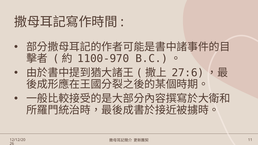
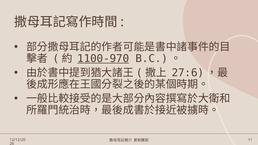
1100-970 underline: none -> present (103, 59)
